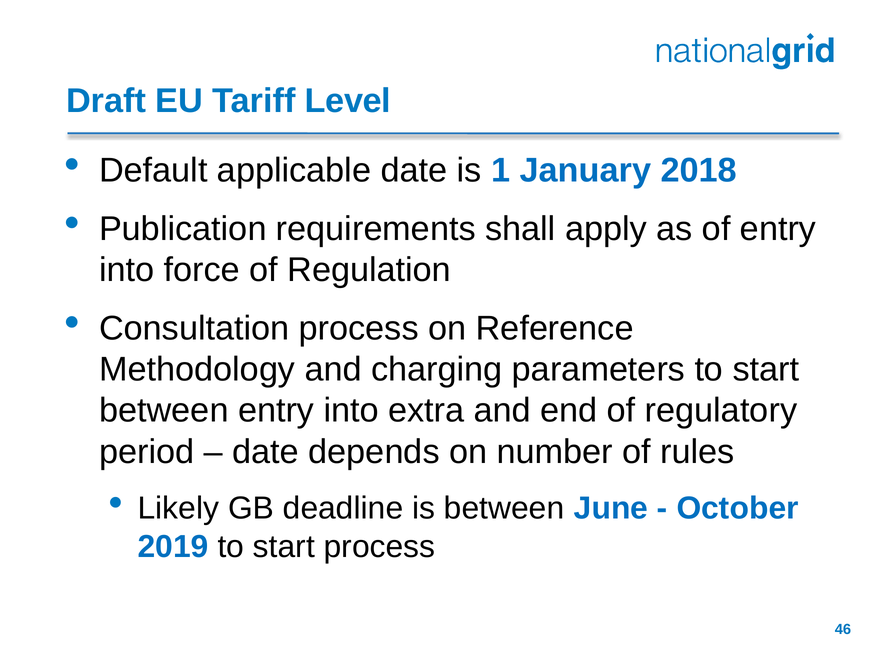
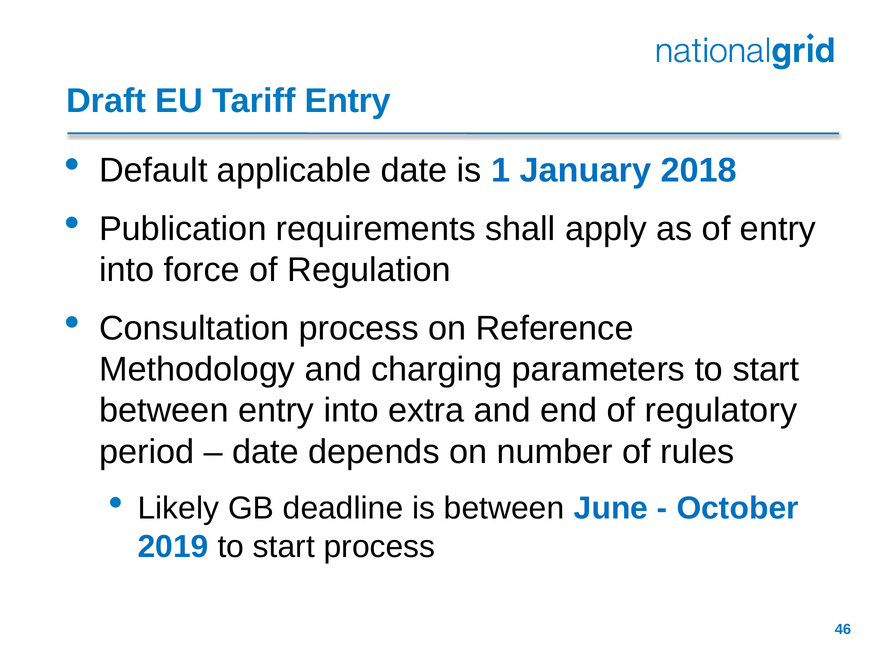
Tariff Level: Level -> Entry (348, 101)
